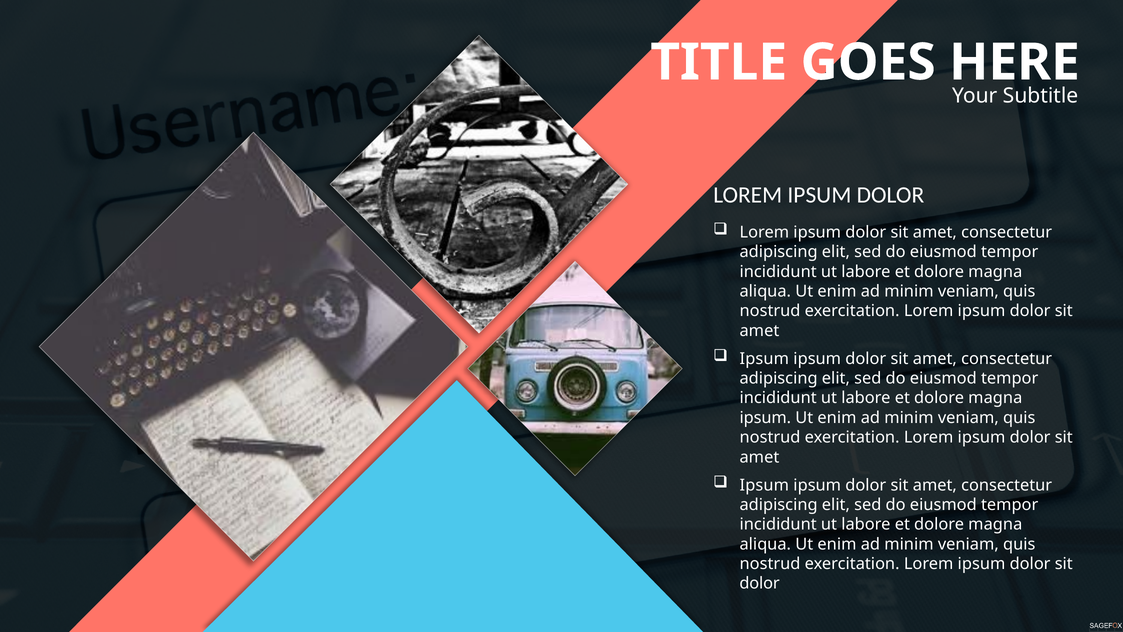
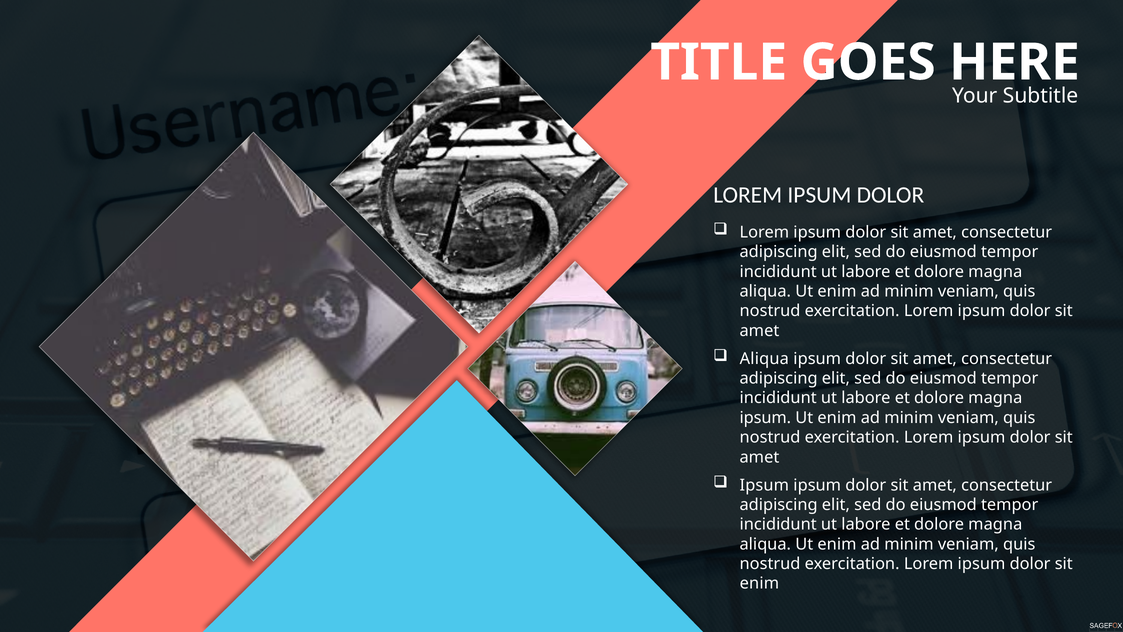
Ipsum: Ipsum -> Aliqua (764, 359)
dolor: dolor -> enim (759, 583)
